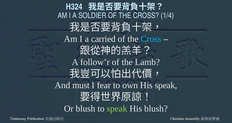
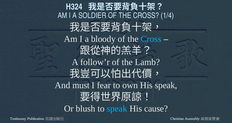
carried: carried -> bloody (103, 39)
speak colour: light green -> light blue (117, 109)
His blush: blush -> cause (156, 109)
